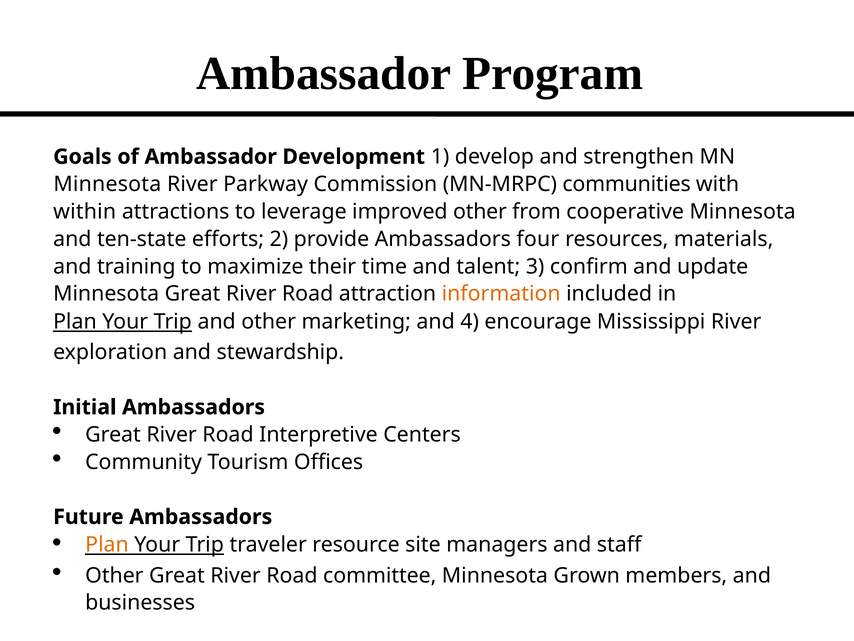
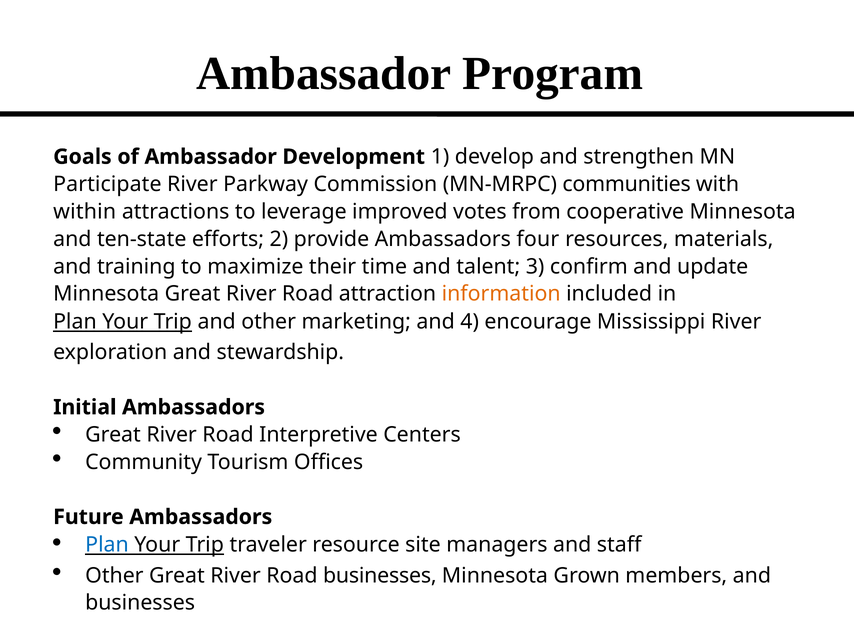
Minnesota: Minnesota -> Participate (107, 184)
improved other: other -> votes (480, 211)
Plan colour: orange -> blue (107, 544)
Road committee: committee -> businesses (380, 575)
